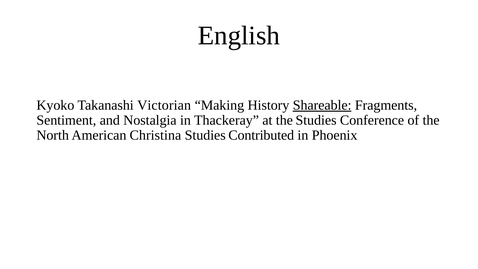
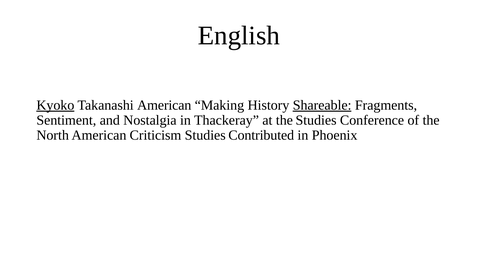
Kyoko underline: none -> present (55, 105)
Takanashi Victorian: Victorian -> American (164, 105)
Christina: Christina -> Criticism (155, 135)
